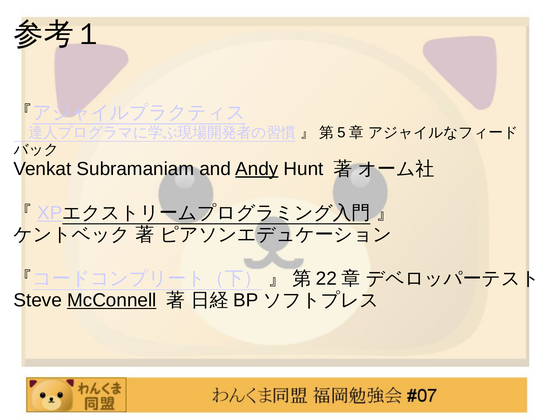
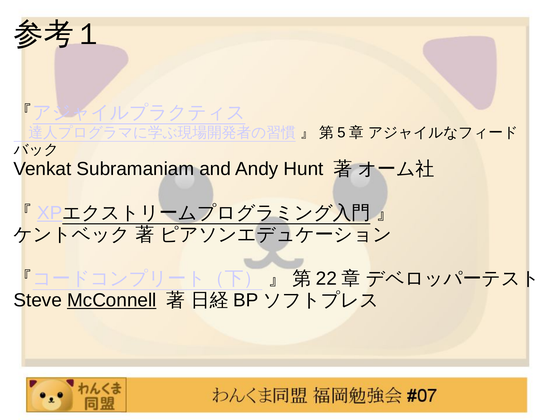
Andy underline: present -> none (257, 169)
